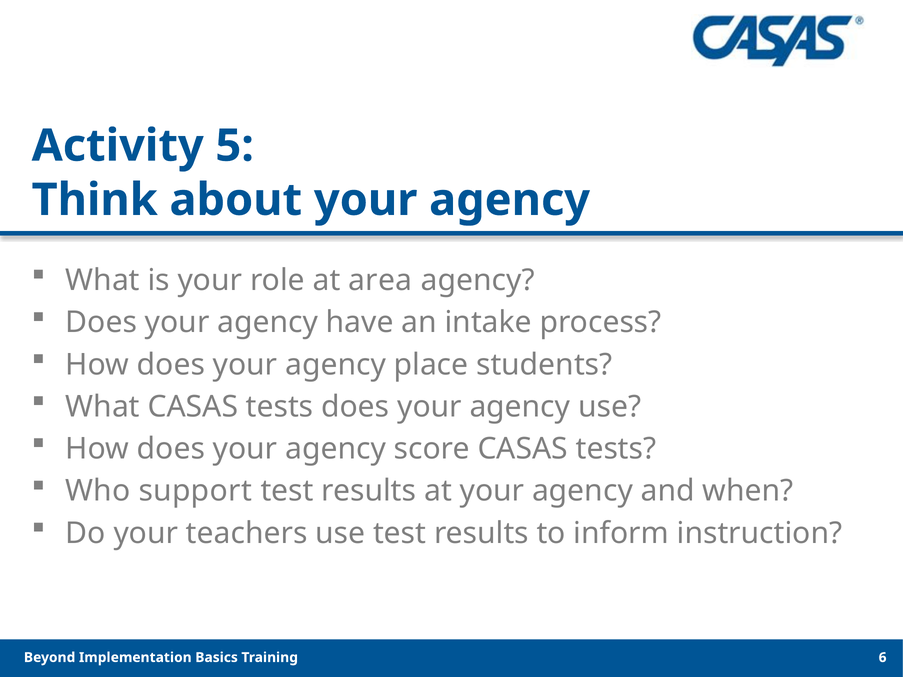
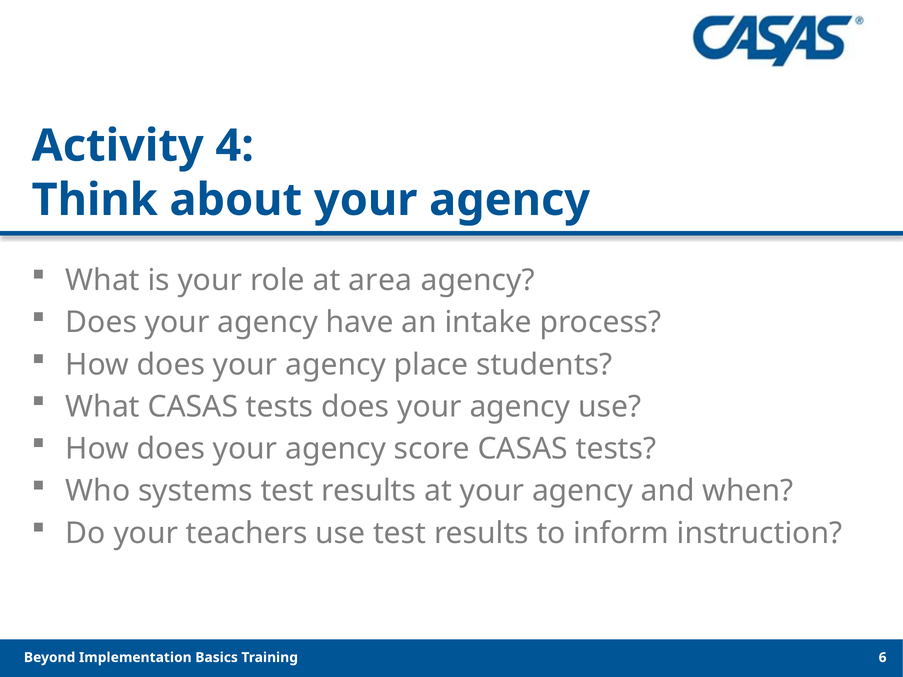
5: 5 -> 4 (235, 146)
support: support -> systems (195, 491)
